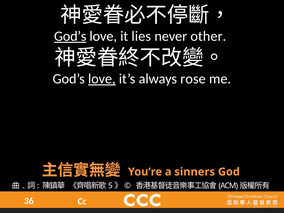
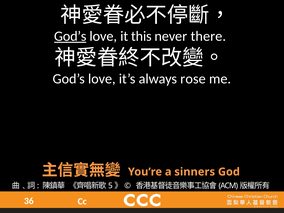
lies: lies -> this (141, 36)
other: other -> there (208, 36)
love underline: present -> none (102, 79)
